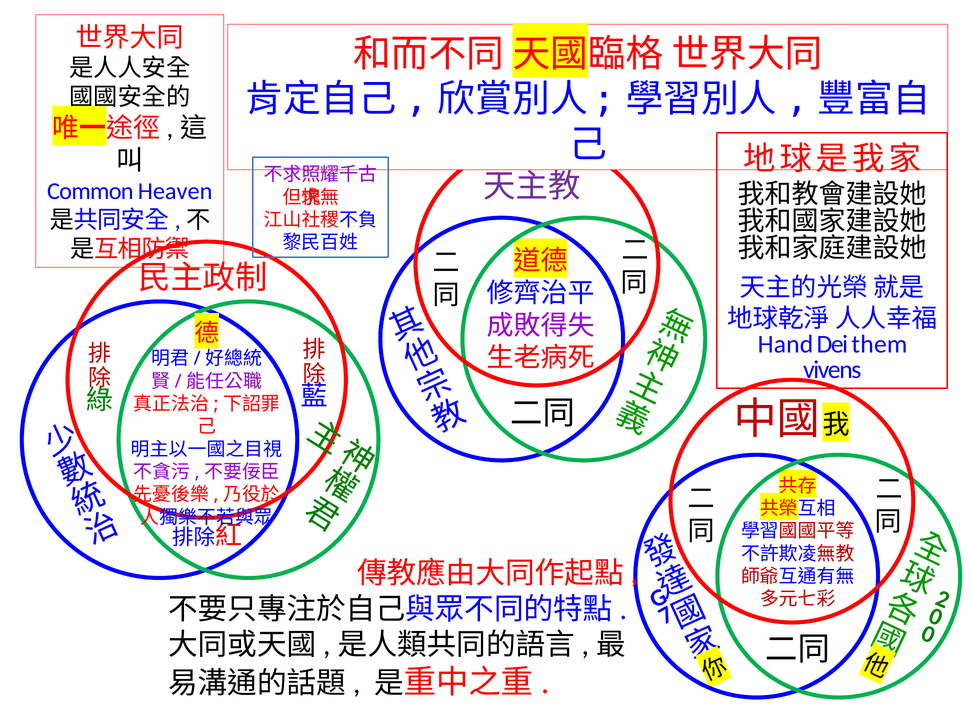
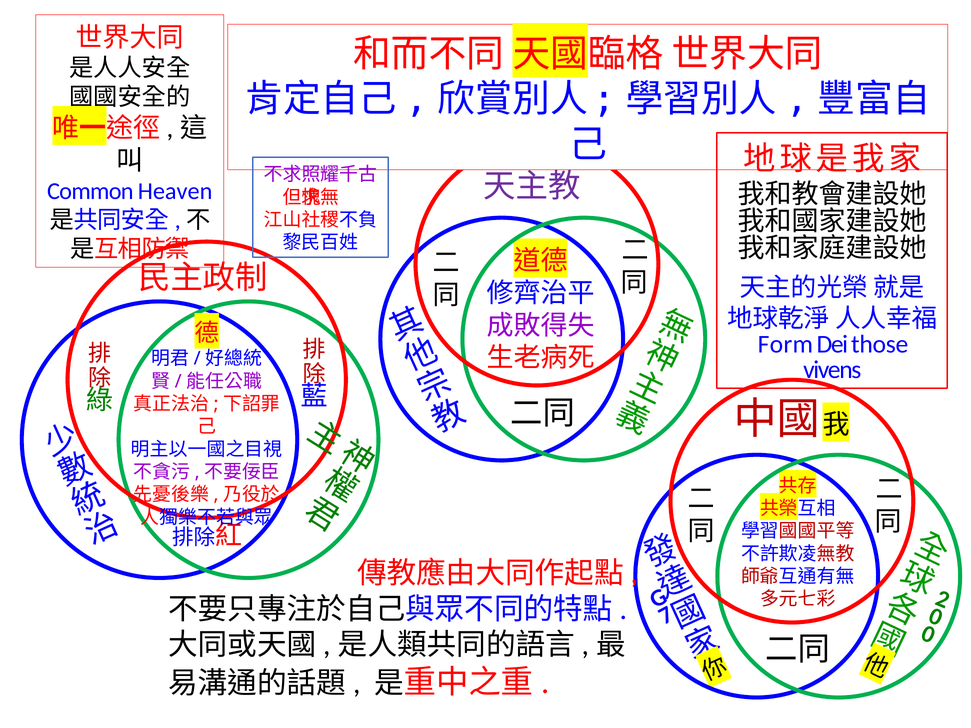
Hand: Hand -> Form (785, 344)
them: them -> those (880, 344)
